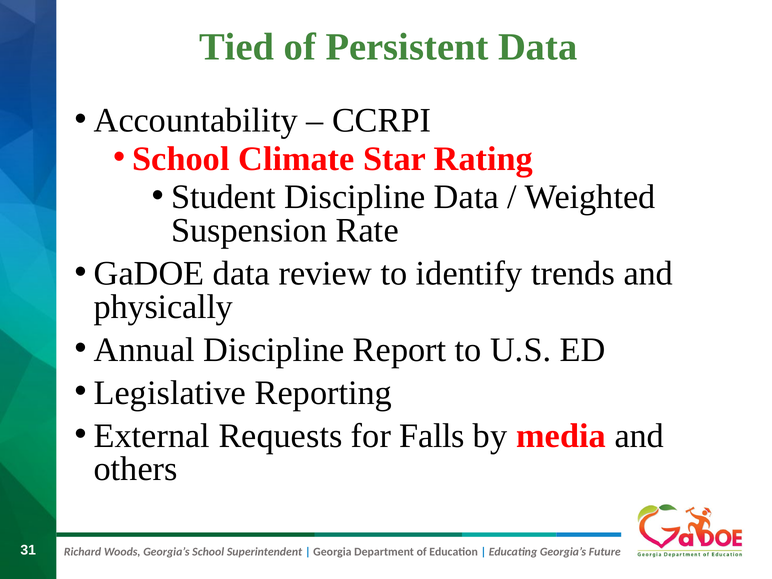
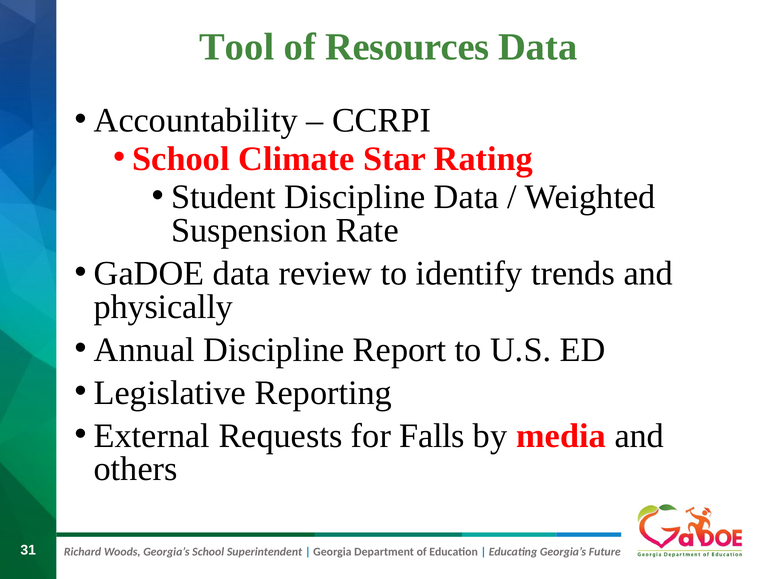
Tied: Tied -> Tool (237, 47)
Persistent: Persistent -> Resources (407, 47)
